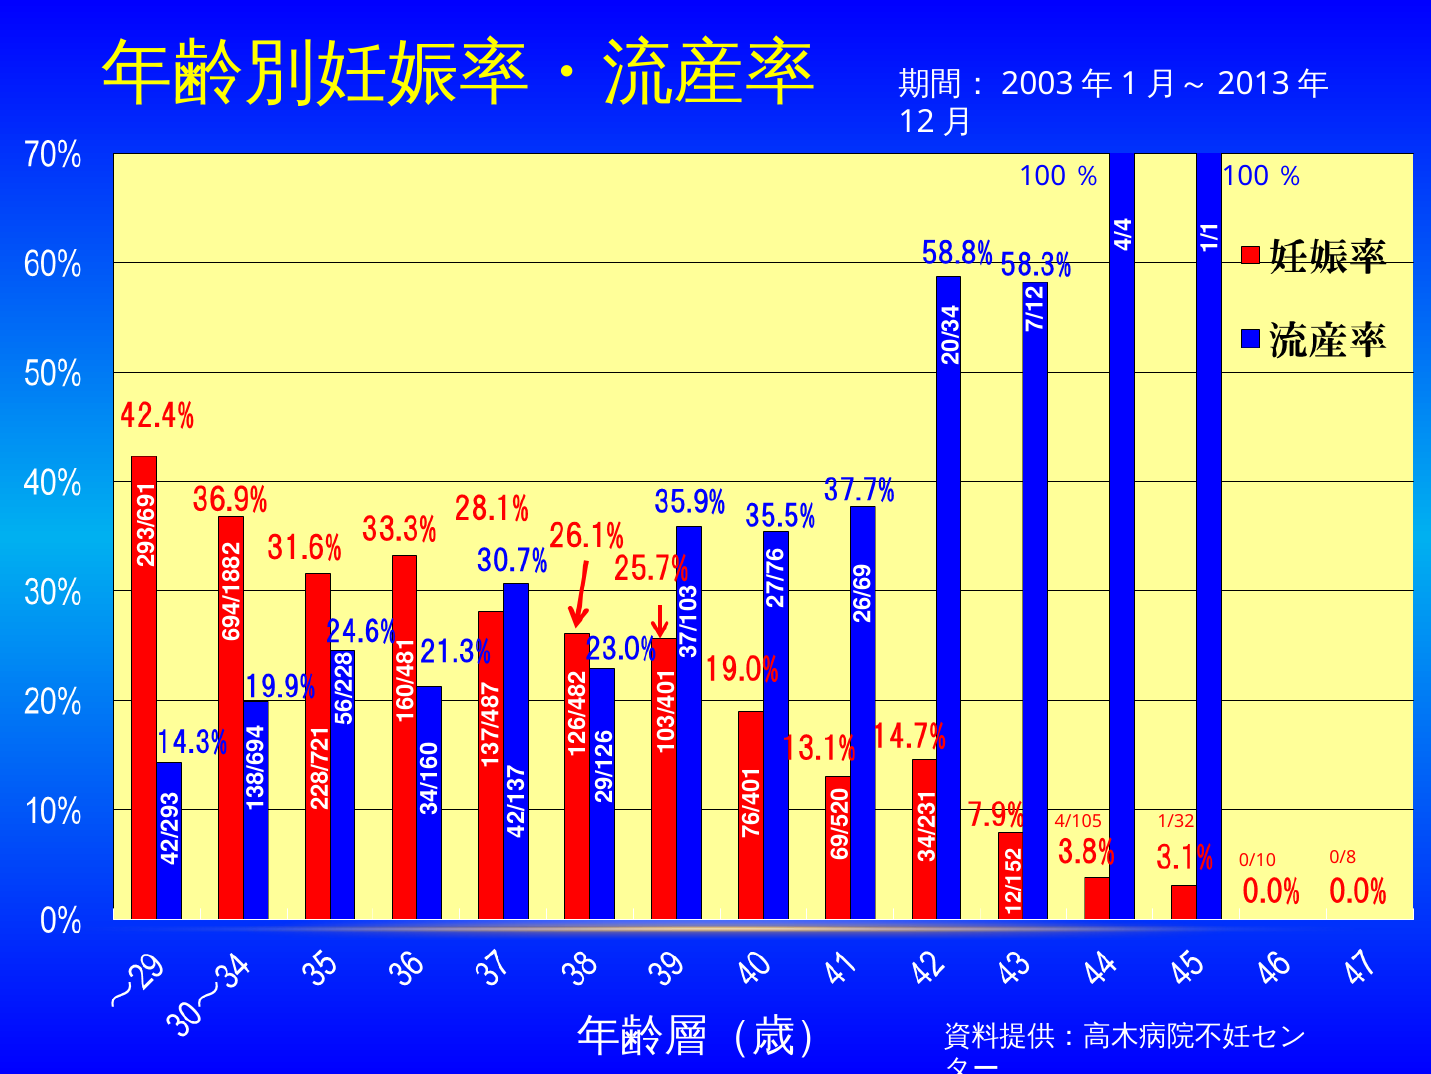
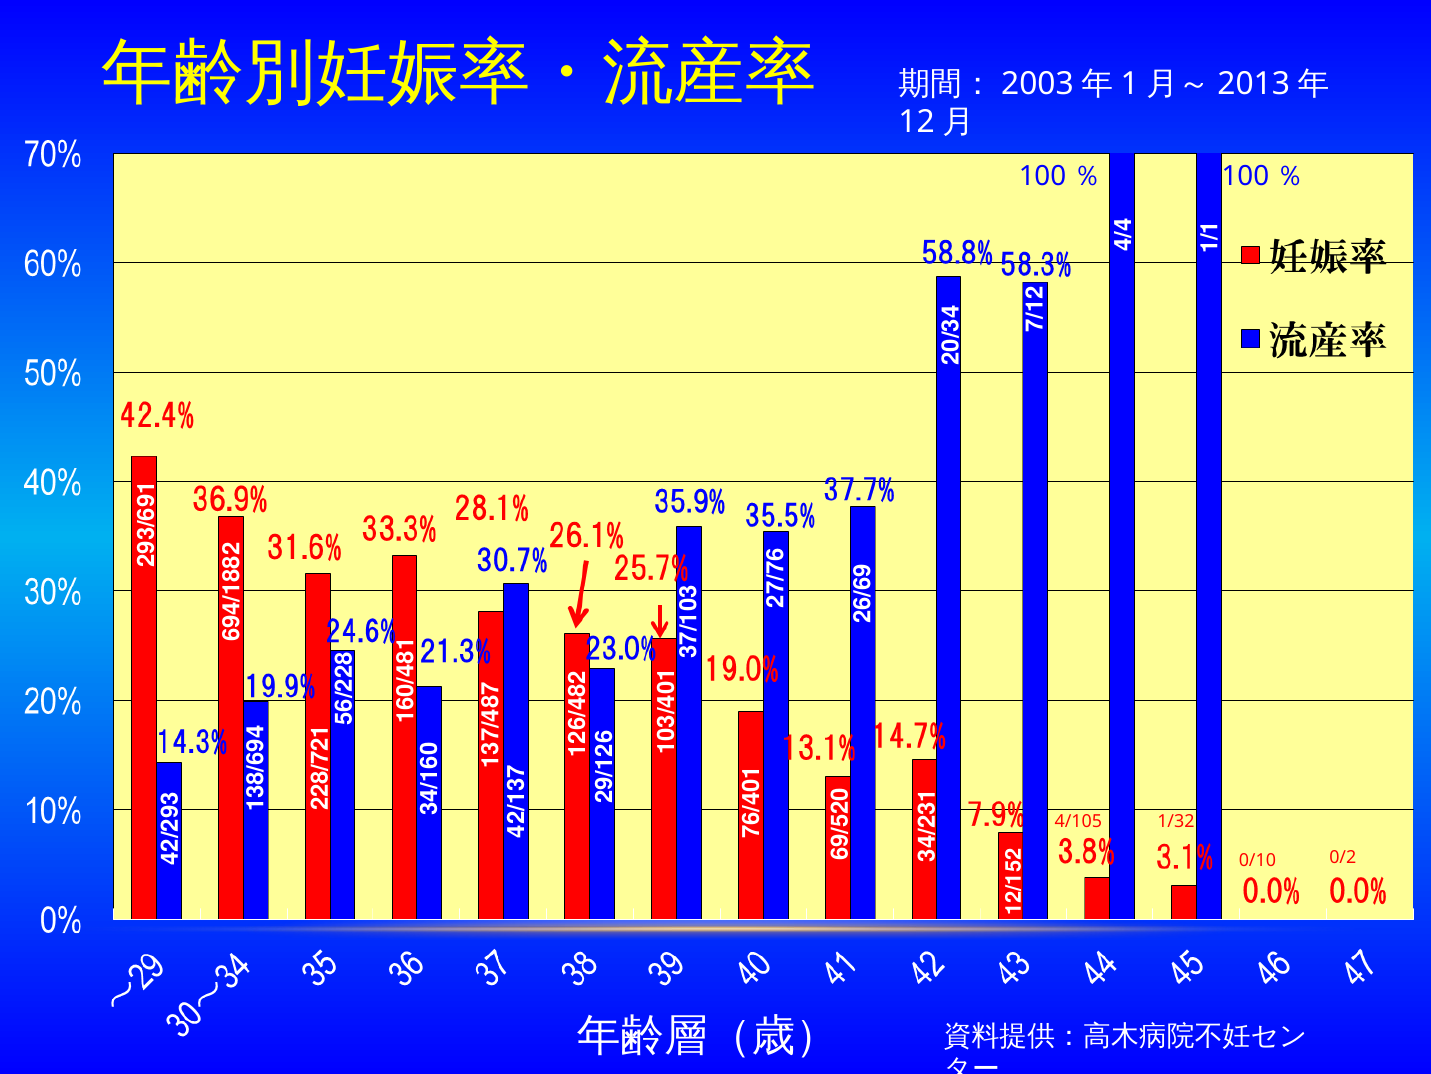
0/8: 0/8 -> 0/2 (1343, 857)
